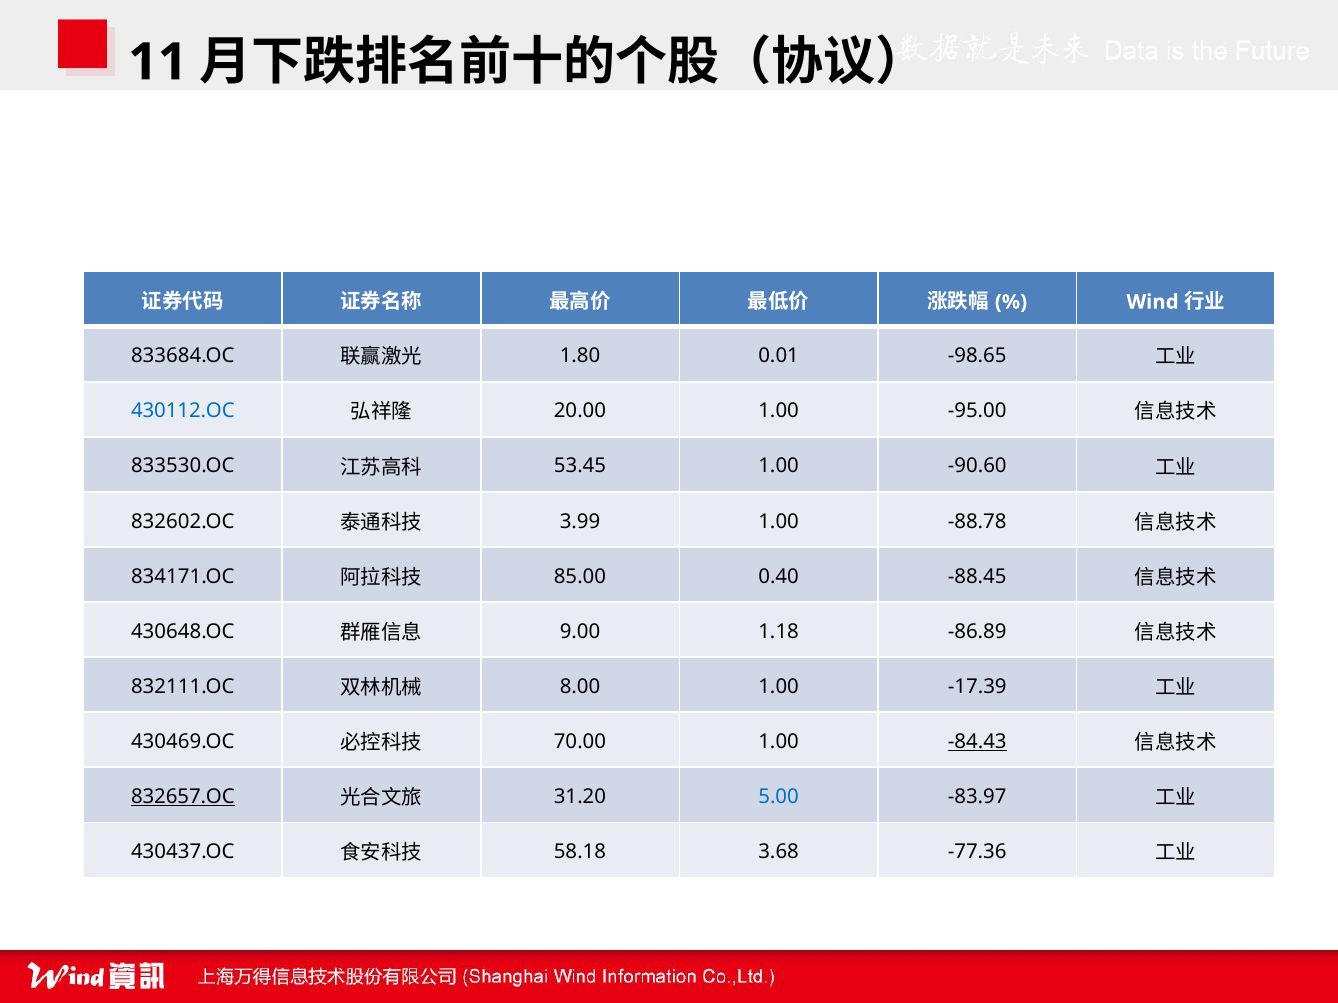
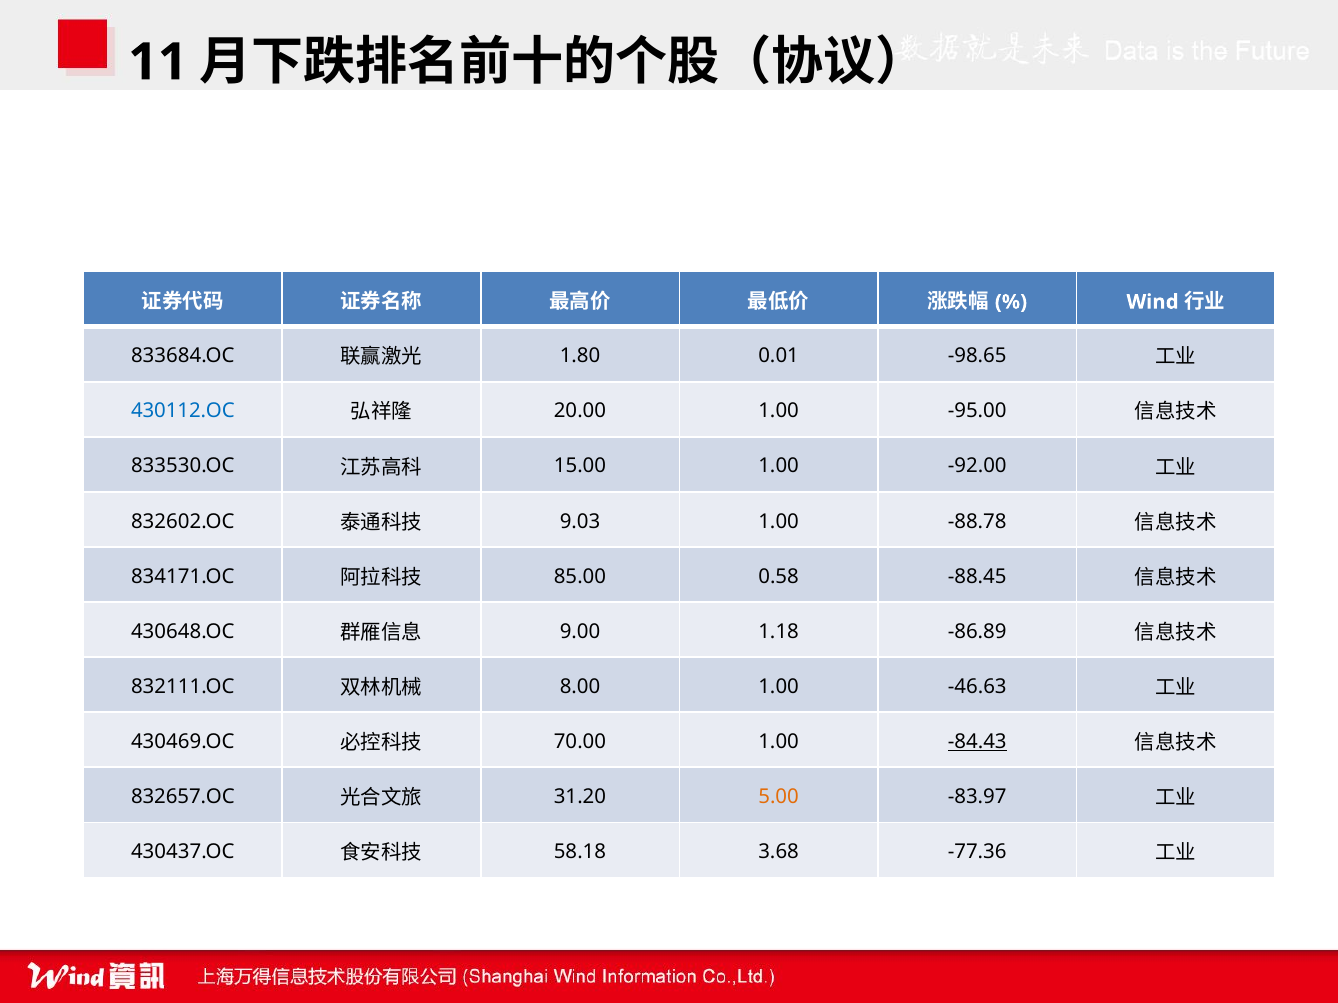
53.45: 53.45 -> 15.00 (580, 466)
-90.60: -90.60 -> -92.00 (977, 466)
3.99: 3.99 -> 9.03 (580, 522)
0.40: 0.40 -> 0.58 (779, 577)
-17.39: -17.39 -> -46.63 (977, 687)
832657.OC underline: present -> none (183, 797)
5.00 colour: blue -> orange (779, 797)
